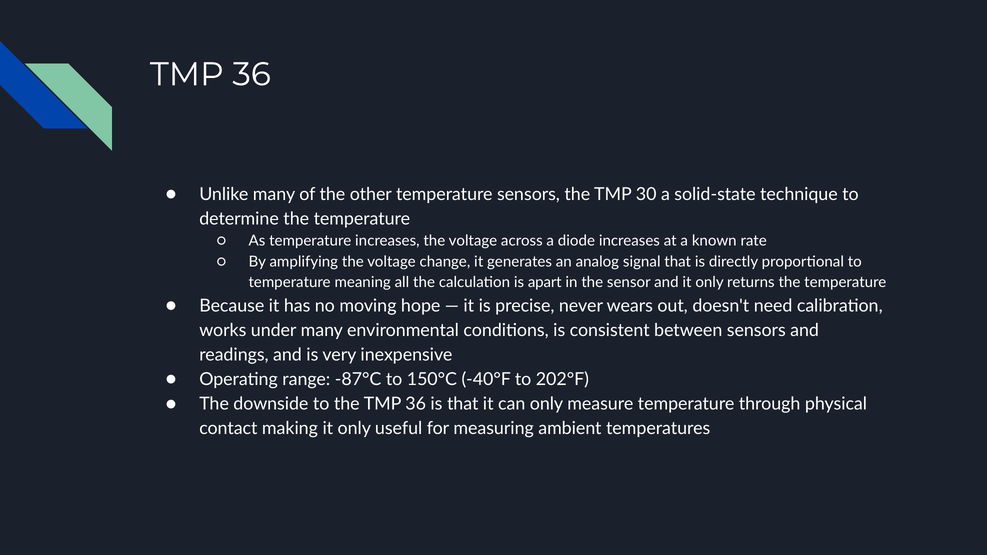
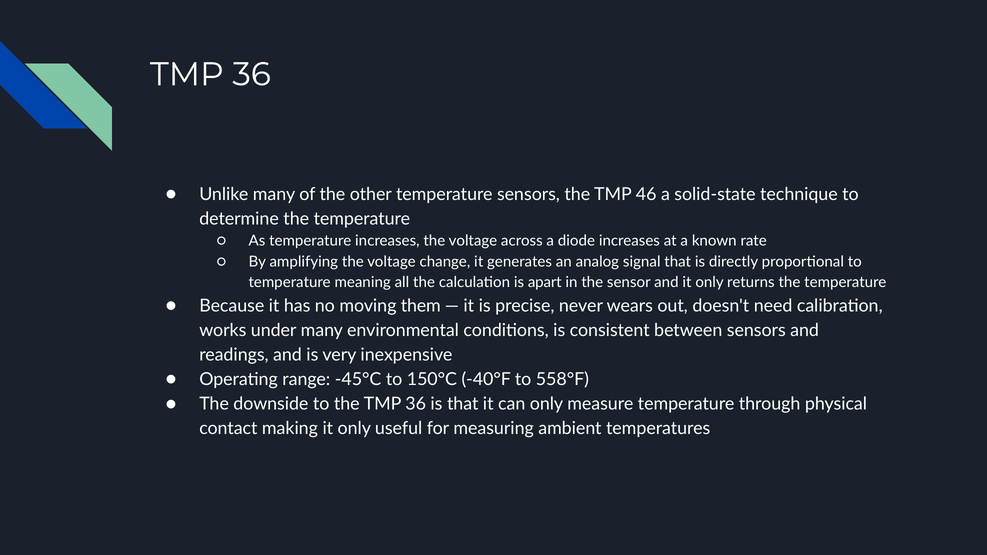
30: 30 -> 46 (646, 194)
hope: hope -> them (421, 306)
-87°C: -87°C -> -45°C (358, 380)
202°F: 202°F -> 558°F (562, 380)
